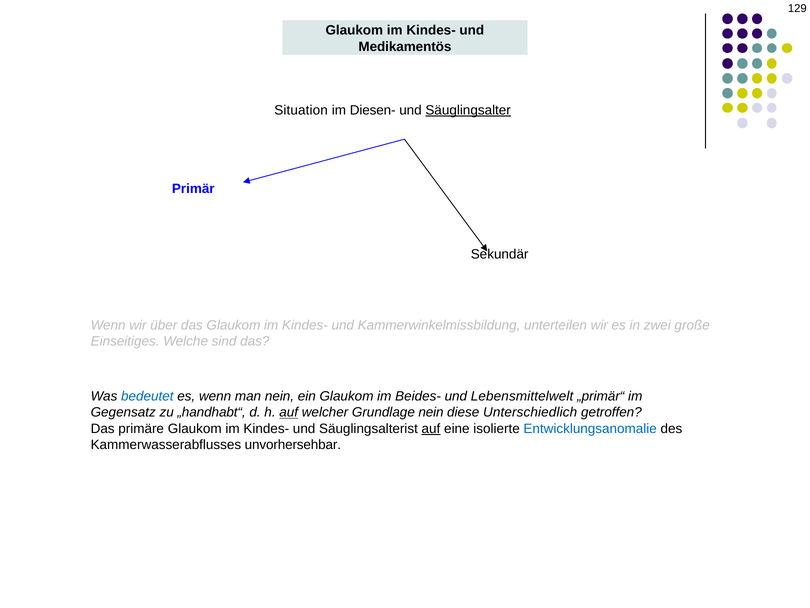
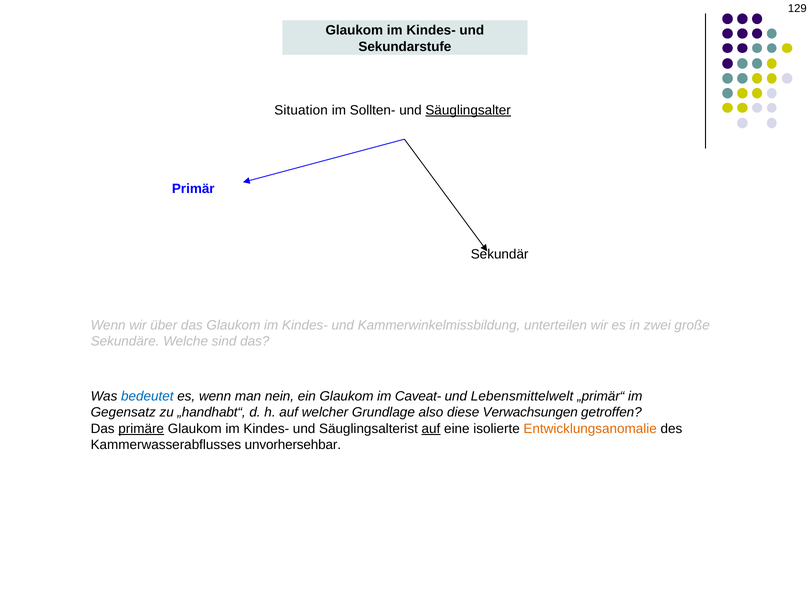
Medikamentös: Medikamentös -> Sekundarstufe (405, 47)
Diesen-: Diesen- -> Sollten- (373, 110)
Einseitiges: Einseitiges -> Sekundäre (125, 341)
Beides-: Beides- -> Caveat- (418, 396)
auf underline: present -> none (289, 412)
Grundlage nein: nein -> also (431, 412)
Unterschiedlich: Unterschiedlich -> Verwachsungen (530, 412)
primäre underline: none -> present (141, 428)
Entwicklungsanomalie colour: blue -> orange (590, 428)
